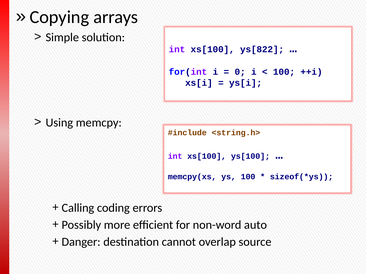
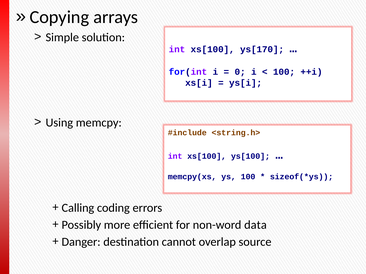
ys[822: ys[822 -> ys[170 (262, 49)
auto: auto -> data (255, 225)
